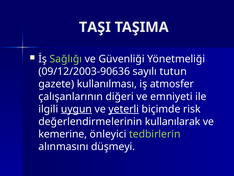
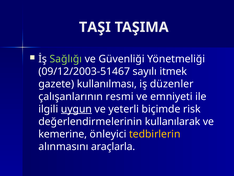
09/12/2003-90636: 09/12/2003-90636 -> 09/12/2003-51467 (84, 71)
tutun: tutun -> itmek (173, 71)
atmosfer: atmosfer -> düzenler (172, 84)
diğeri: diğeri -> resmi (120, 96)
yeterli underline: present -> none (124, 109)
tedbirlerin colour: light green -> yellow (155, 134)
düşmeyi: düşmeyi -> araçlarla (113, 146)
